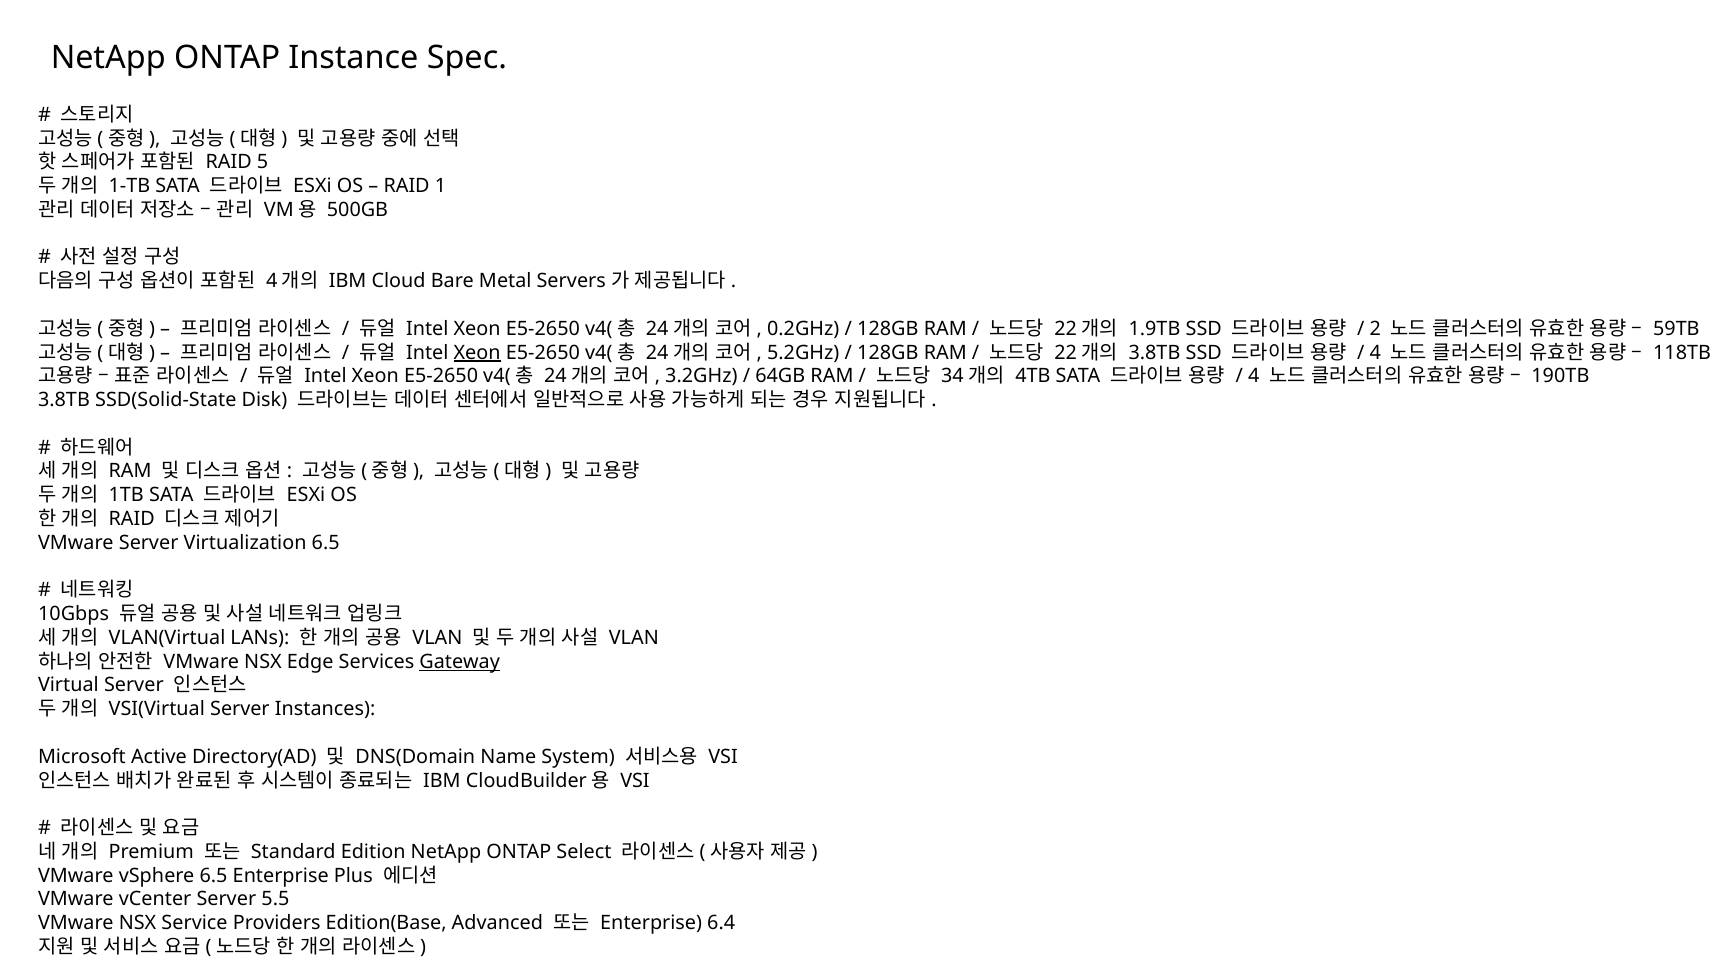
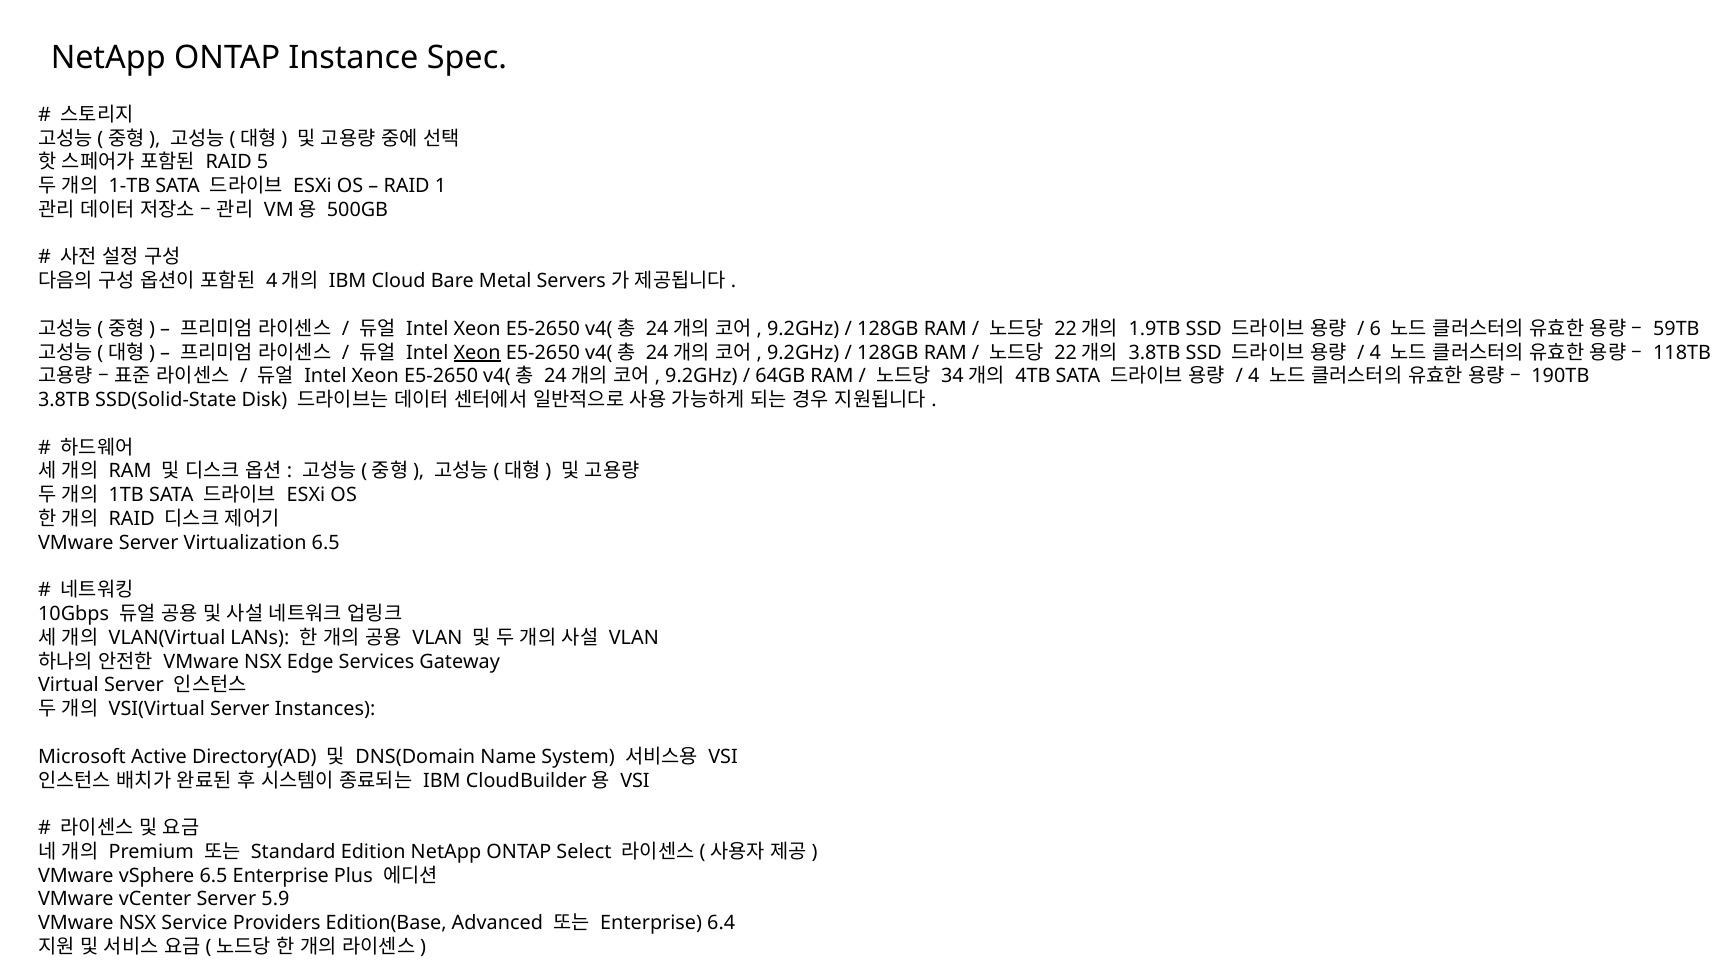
0.2GHz: 0.2GHz -> 9.2GHz (803, 329)
2: 2 -> 6 (1375, 329)
5.2GHz: 5.2GHz -> 9.2GHz (803, 352)
3.2GHz: 3.2GHz -> 9.2GHz (701, 376)
Gateway underline: present -> none (460, 661)
5.5: 5.5 -> 5.9 (275, 899)
